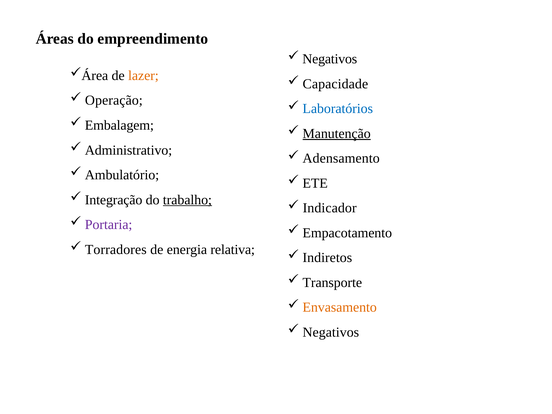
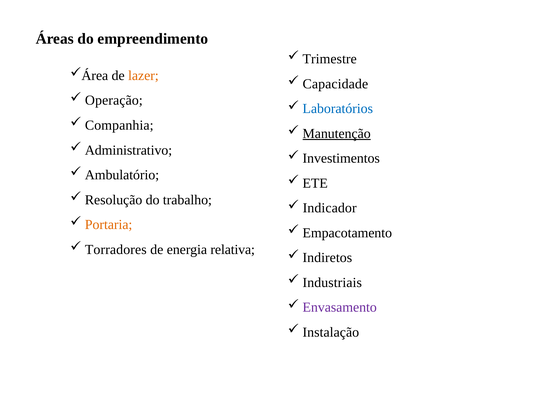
Negativos: Negativos -> Trimestre (330, 59)
Embalagem: Embalagem -> Companhia (119, 125)
Adensamento: Adensamento -> Investimentos (341, 158)
Integração: Integração -> Resolução (114, 200)
trabalho underline: present -> none (187, 200)
Portaria colour: purple -> orange (109, 225)
Transporte: Transporte -> Industriais (332, 283)
Envasamento colour: orange -> purple (340, 307)
Negativos: Negativos -> Instalação (331, 332)
